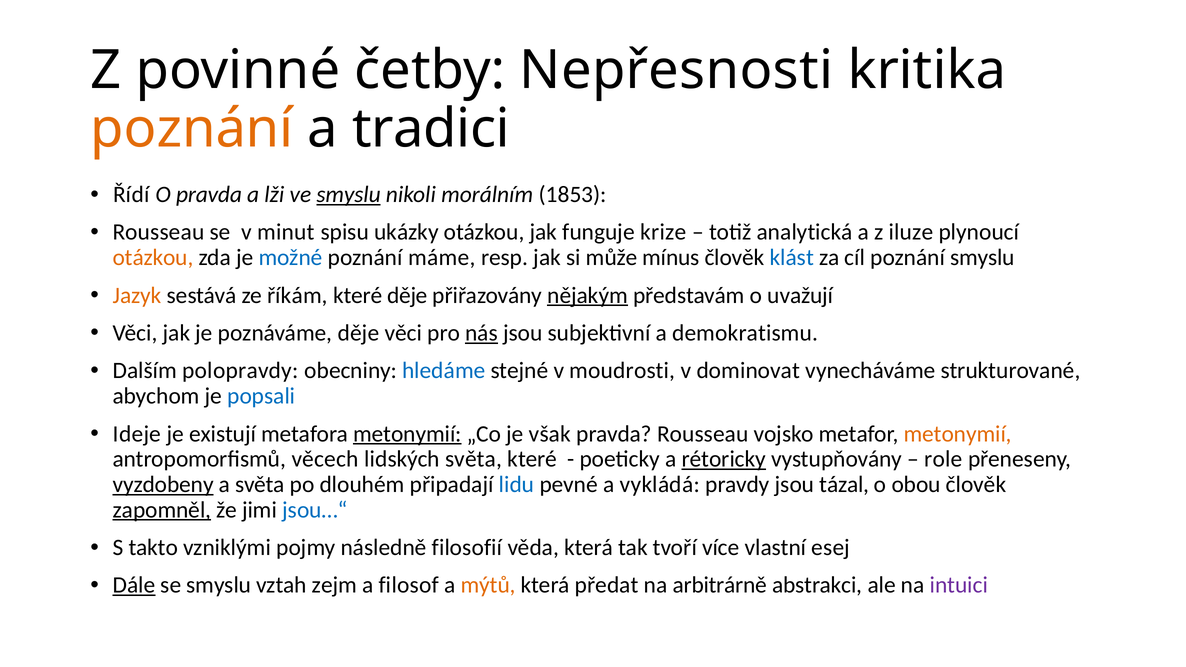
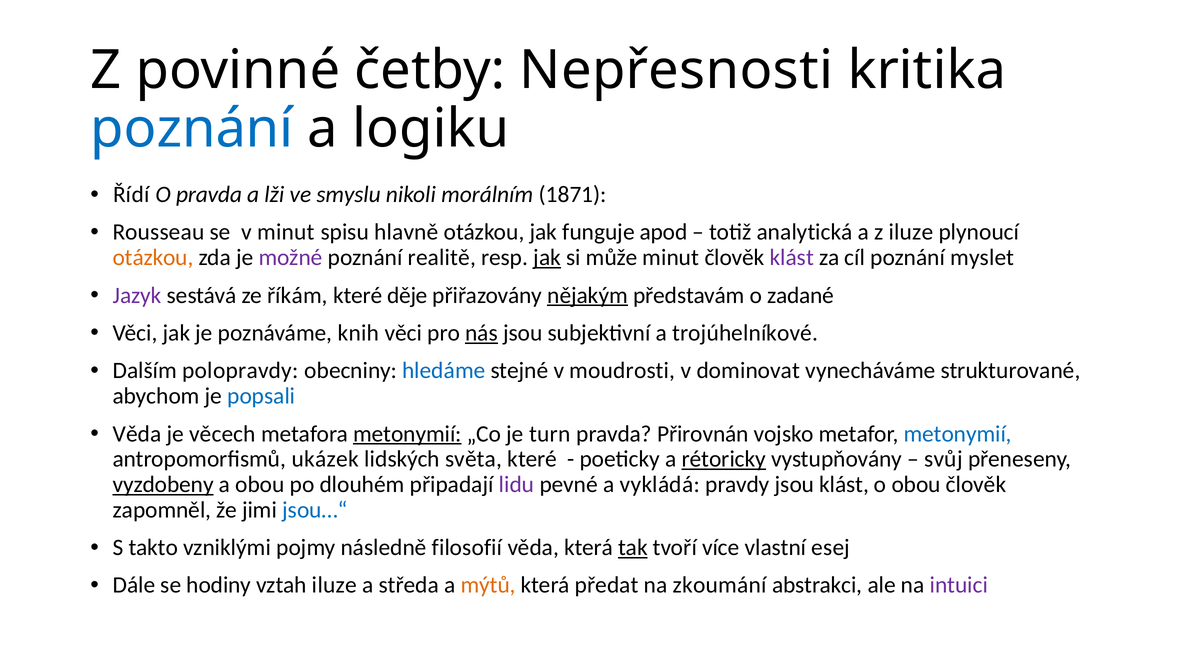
poznání colour: orange -> blue (192, 129)
tradici: tradici -> logiku (431, 129)
smyslu underline: present -> none (349, 195)
1853: 1853 -> 1871 (573, 195)
ukázky: ukázky -> hlavně (406, 232)
krize: krize -> apod (664, 232)
možné colour: blue -> purple (291, 258)
máme: máme -> realitě (442, 258)
jak underline: none -> present (547, 258)
může mínus: mínus -> minut (671, 258)
klást colour: blue -> purple (792, 258)
poznání smyslu: smyslu -> myslet (982, 258)
Jazyk colour: orange -> purple (137, 295)
uvažují: uvažují -> zadané (800, 295)
poznáváme děje: děje -> knih (358, 333)
demokratismu: demokratismu -> trojúhelníkové (745, 333)
Ideje: Ideje -> Věda (137, 434)
existují: existují -> věcech (223, 434)
však: však -> turn (550, 434)
pravda Rousseau: Rousseau -> Přirovnán (703, 434)
metonymií colour: orange -> blue (958, 434)
věcech: věcech -> ukázek (325, 459)
role: role -> svůj (943, 459)
a světa: světa -> obou (260, 485)
lidu colour: blue -> purple (517, 485)
jsou tázal: tázal -> klást (844, 485)
zapomněl underline: present -> none (162, 510)
tak underline: none -> present (633, 548)
Dále underline: present -> none (134, 585)
se smyslu: smyslu -> hodiny (219, 585)
vztah zejm: zejm -> iluze (334, 585)
filosof: filosof -> středa (409, 585)
arbitrárně: arbitrárně -> zkoumání (720, 585)
